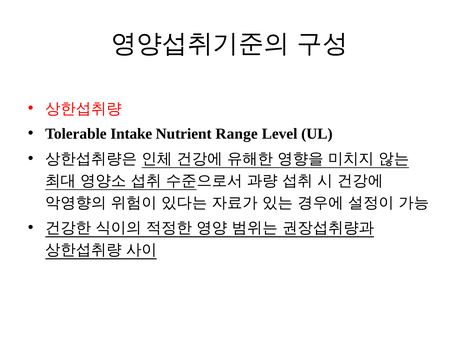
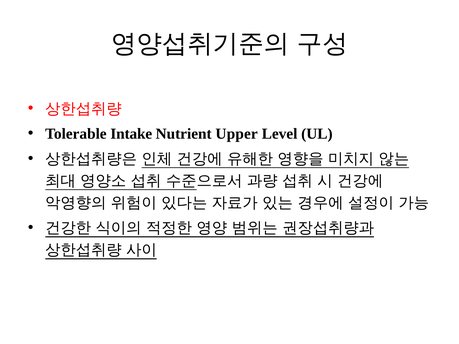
Range: Range -> Upper (237, 134)
